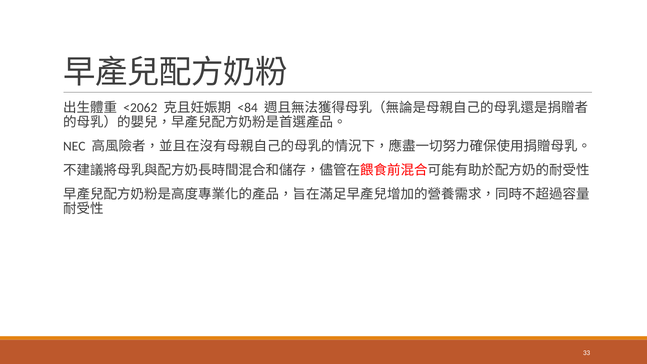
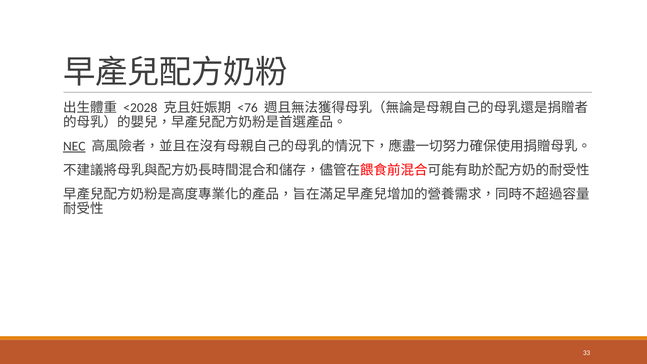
<2062: <2062 -> <2028 (140, 108)
<84: <84 -> <76 (248, 108)
NEC underline: none -> present (74, 146)
